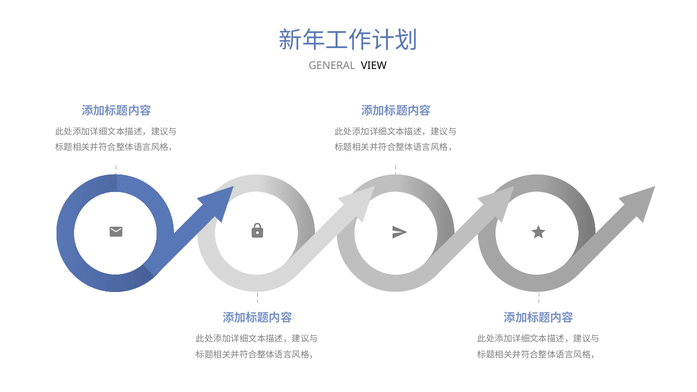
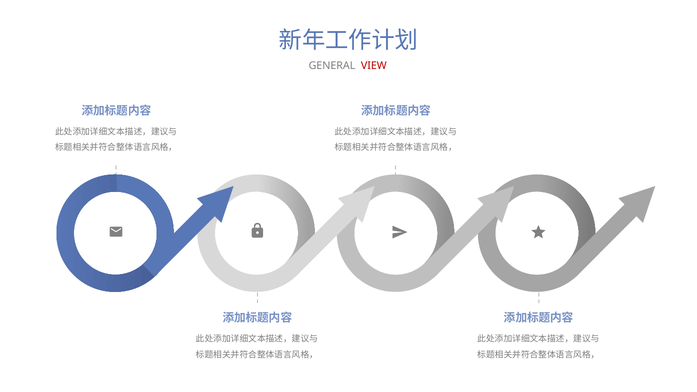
VIEW colour: black -> red (374, 66)
